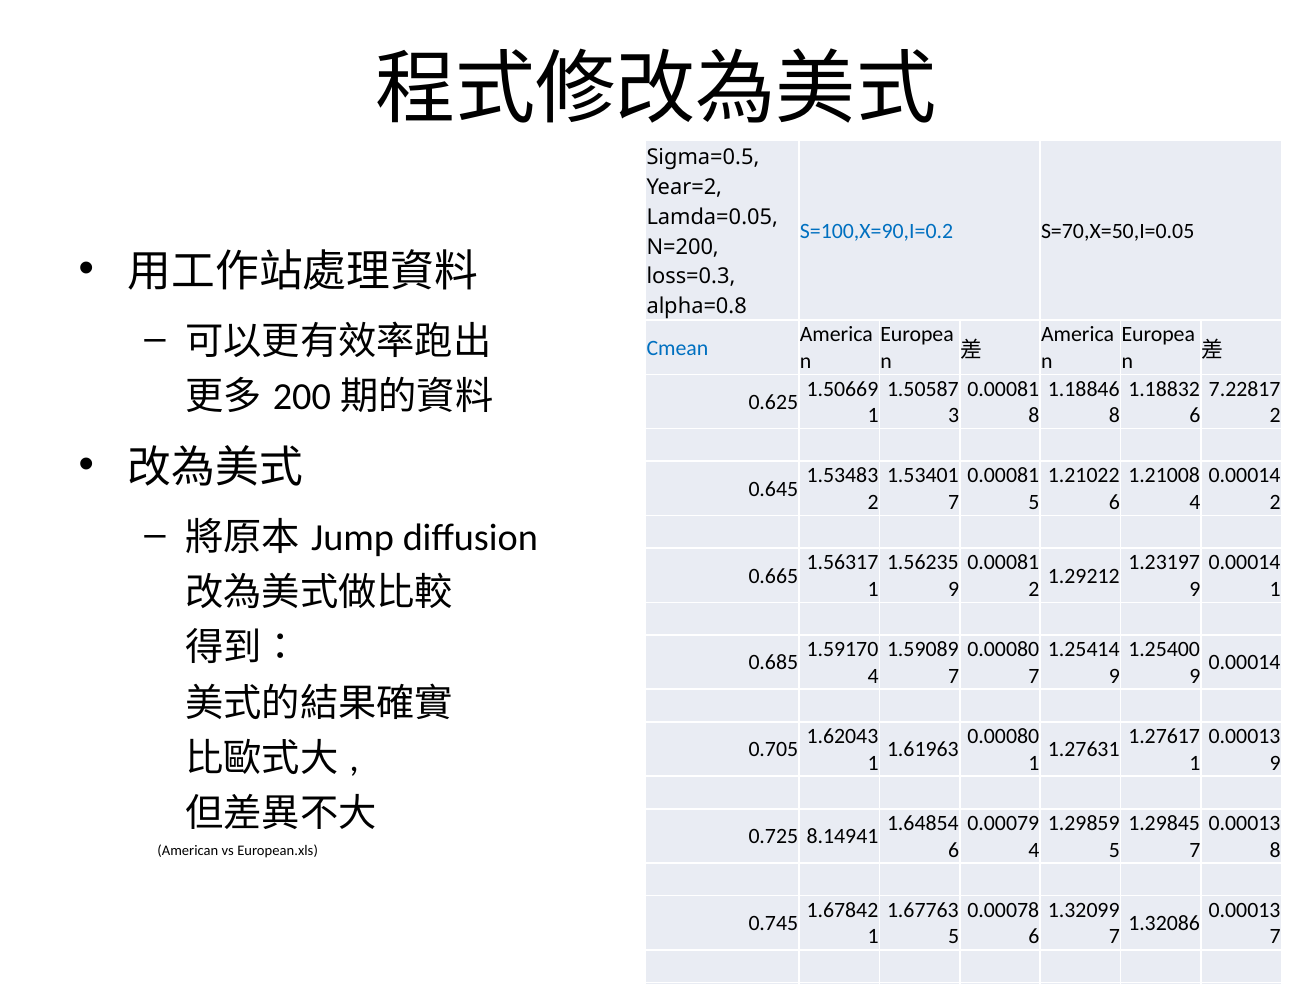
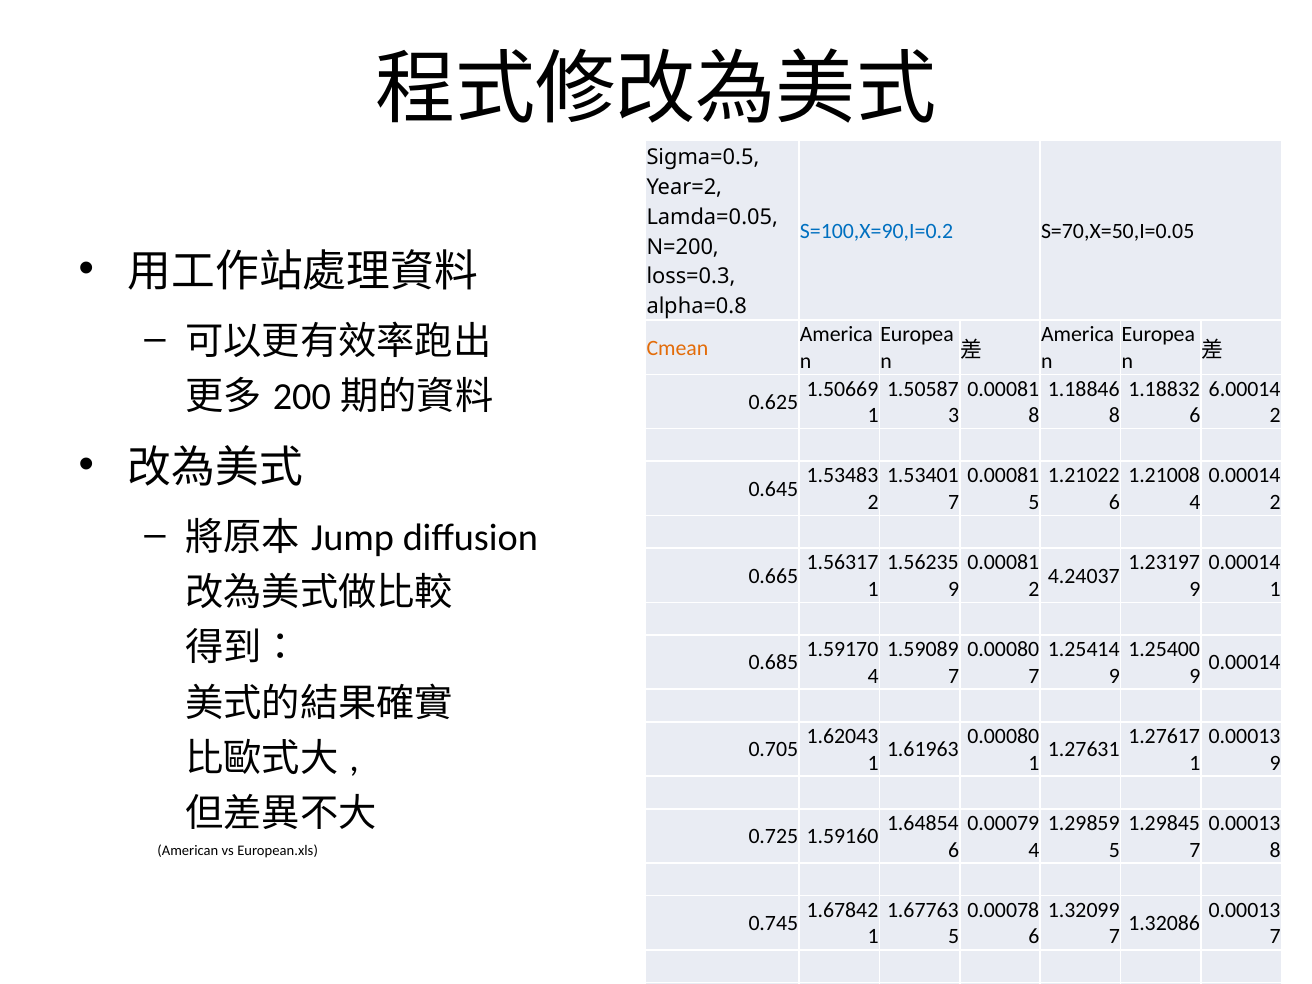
Cmean colour: blue -> orange (677, 348)
7.22817: 7.22817 -> 6.00014 (1245, 389)
1.29212: 1.29212 -> 4.24037 (1084, 576)
8.14941: 8.14941 -> 1.59160 (842, 837)
